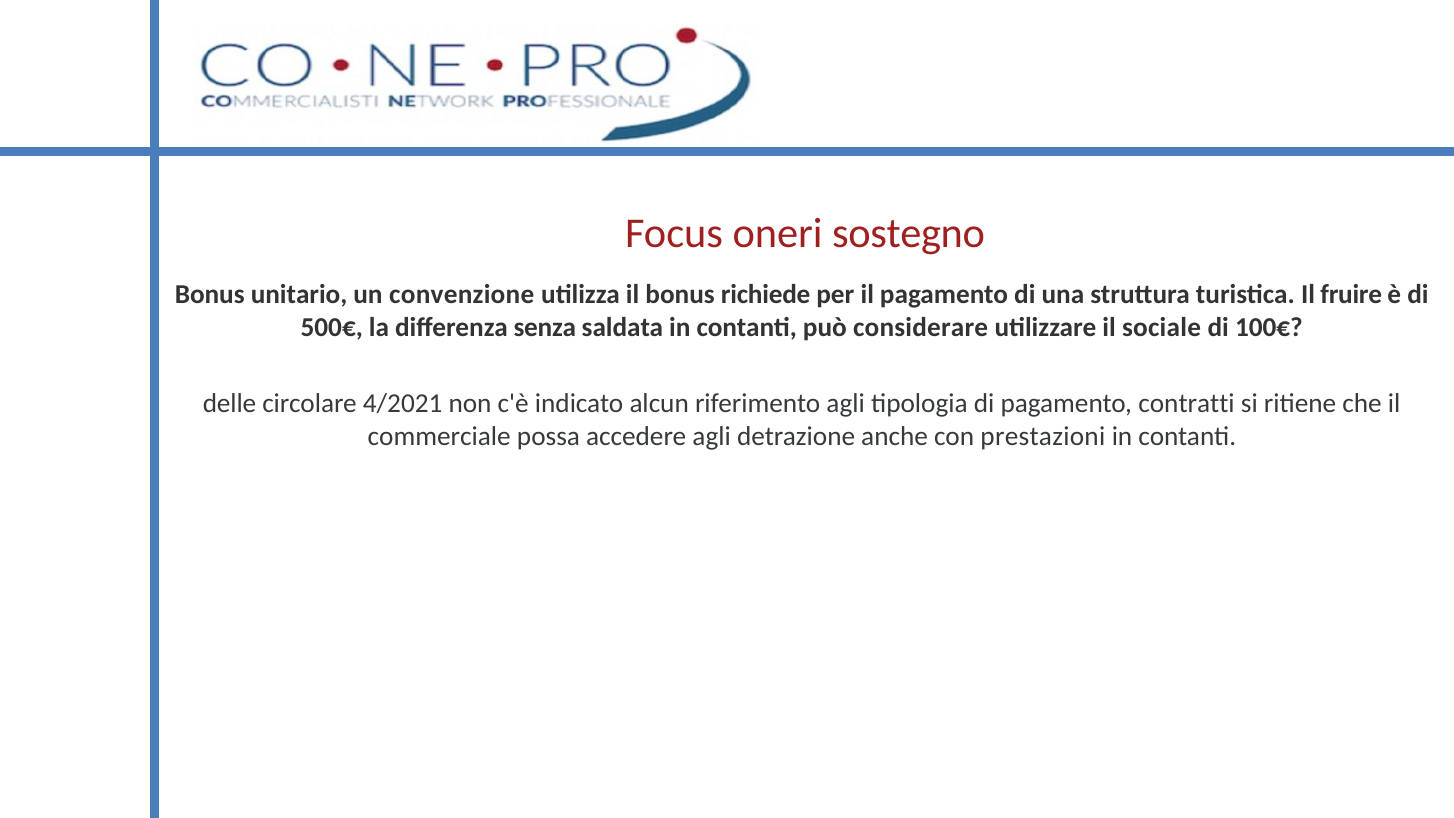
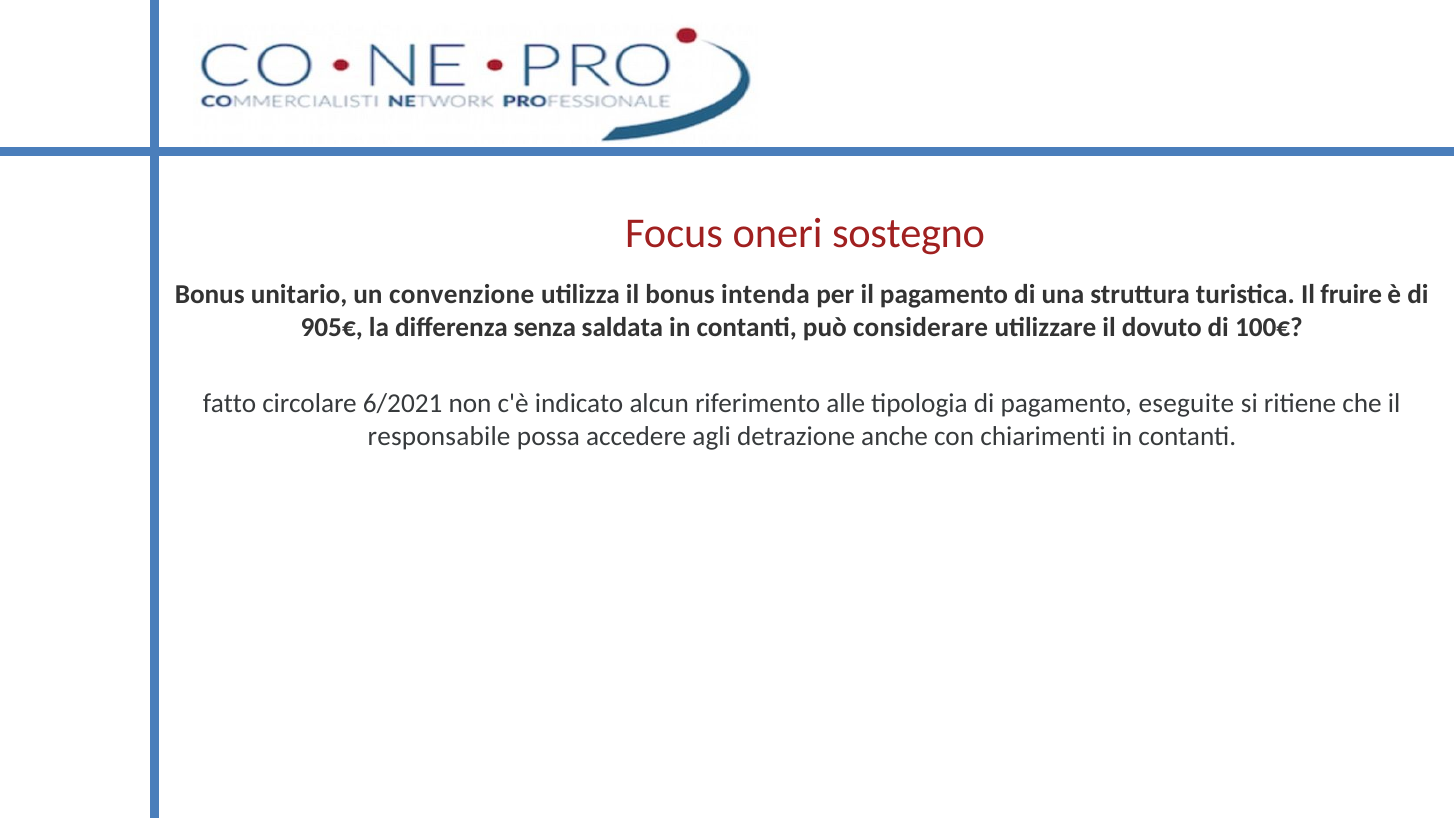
richiede: richiede -> intenda (765, 294)
500€: 500€ -> 905€ (332, 327)
sociale: sociale -> dovuto (1162, 327)
delle: delle -> fatto (230, 403)
4/2021: 4/2021 -> 6/2021 (403, 403)
riferimento agli: agli -> alle (846, 403)
contratti: contratti -> eseguite (1186, 403)
commerciale: commerciale -> responsabile (439, 436)
prestazioni: prestazioni -> chiarimenti (1043, 436)
